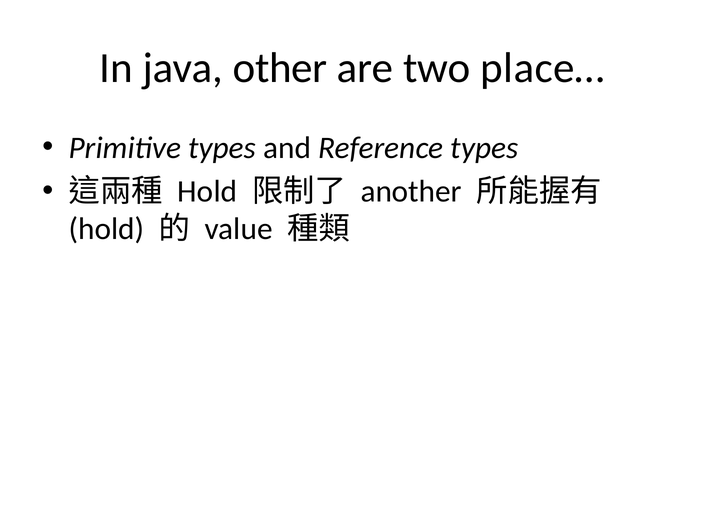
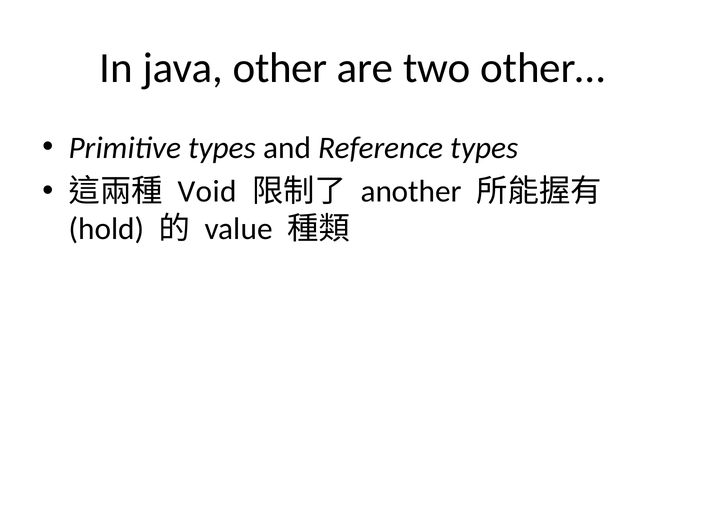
place…: place… -> other… (543, 68)
Hold: Hold -> Void (207, 192)
